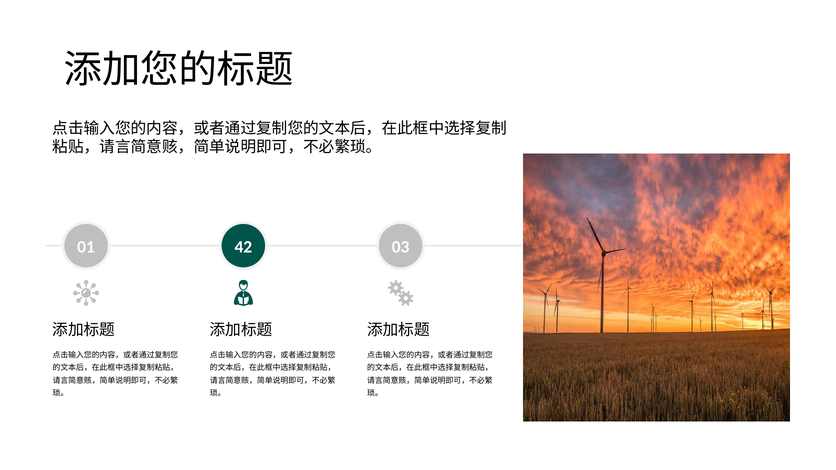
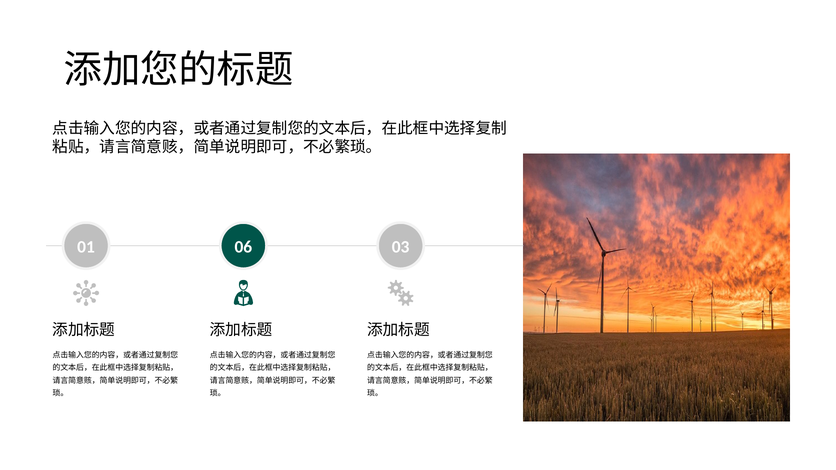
42: 42 -> 06 (243, 247)
